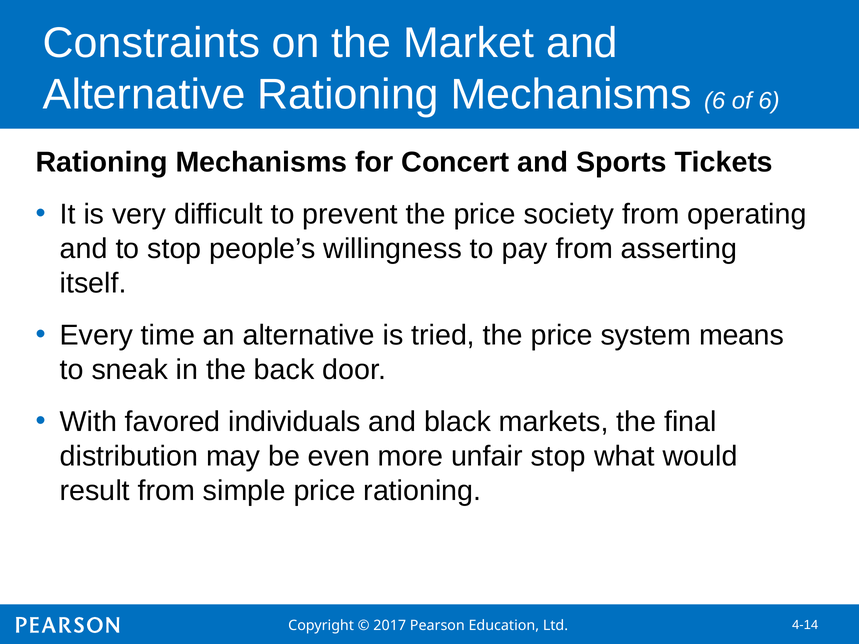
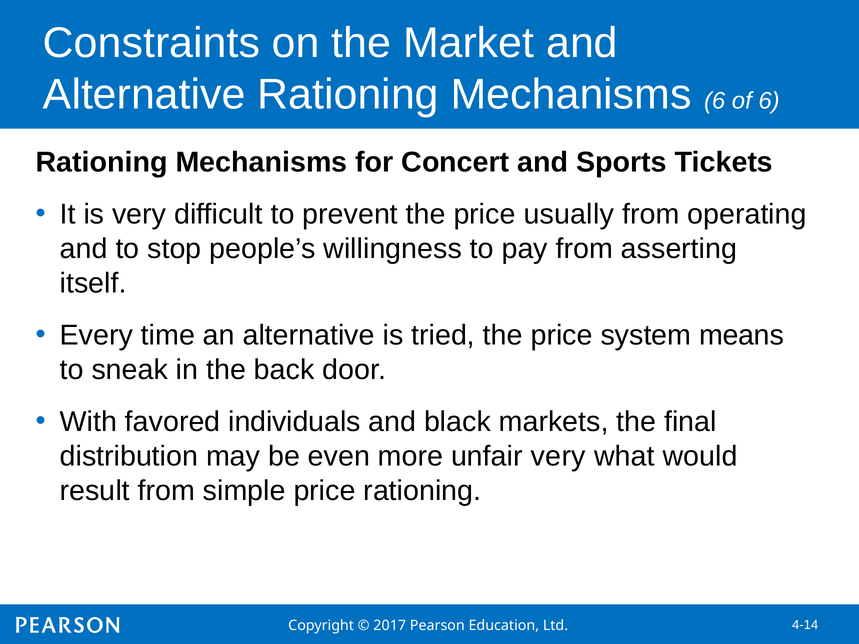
society: society -> usually (569, 215)
unfair stop: stop -> very (558, 457)
